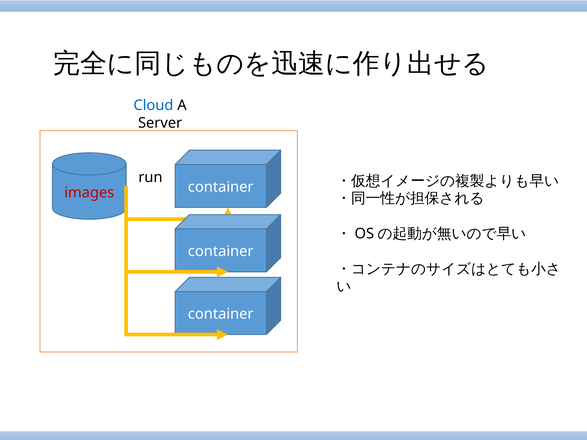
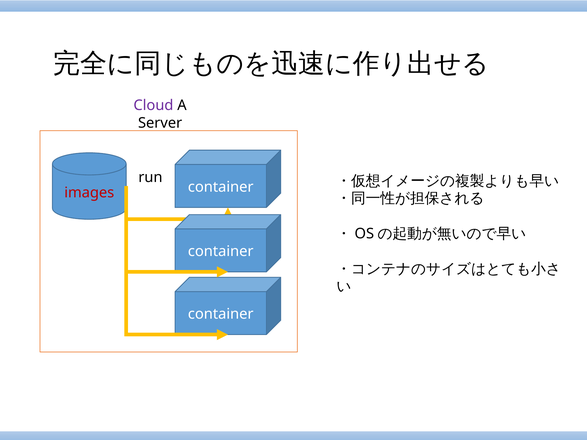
Cloud colour: blue -> purple (153, 105)
